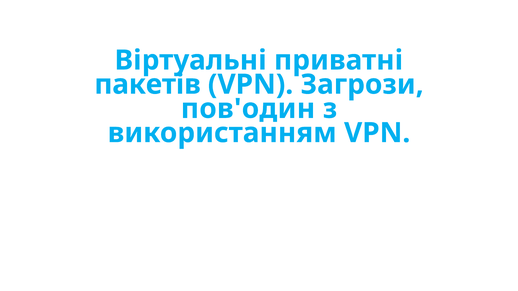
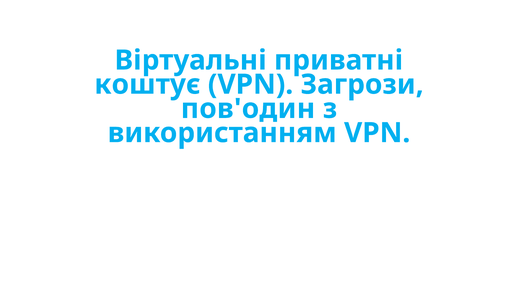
пакетів: пакетів -> коштує (147, 85)
